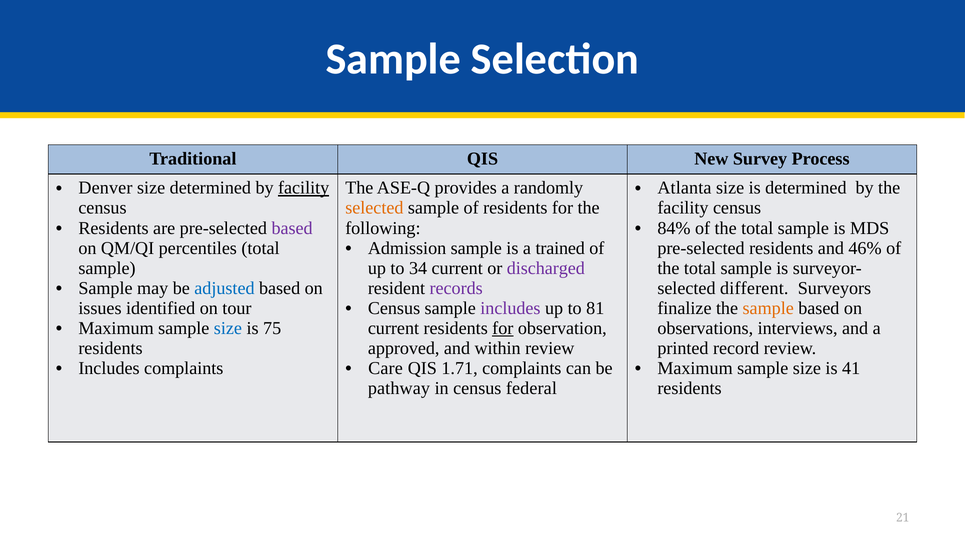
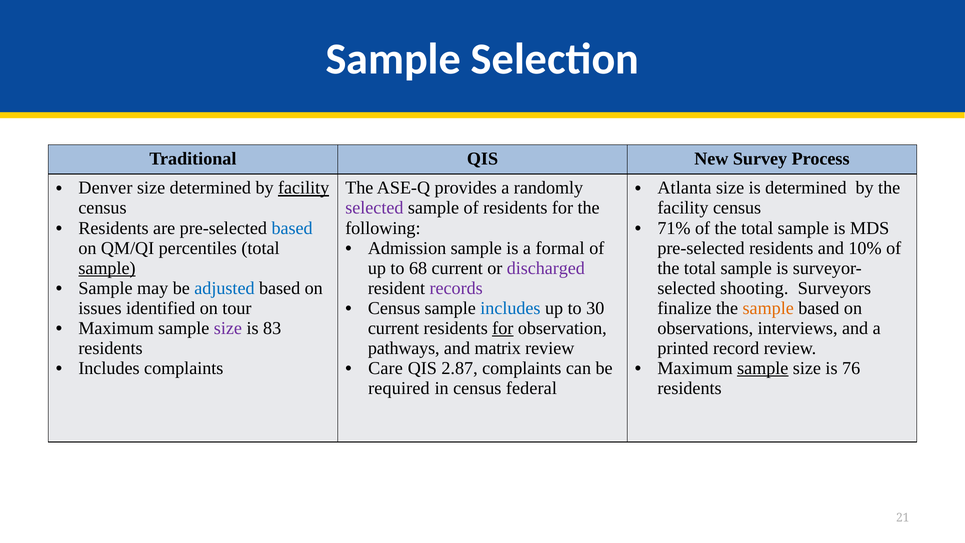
selected colour: orange -> purple (374, 208)
based colour: purple -> blue (292, 228)
84%: 84% -> 71% (674, 228)
46%: 46% -> 10% (865, 248)
trained: trained -> formal (560, 248)
sample underline: none -> present (107, 268)
34: 34 -> 68 (418, 268)
different: different -> shooting (754, 288)
includes colour: purple -> blue (510, 308)
81: 81 -> 30 (595, 308)
size colour: blue -> purple (228, 328)
75: 75 -> 83 (272, 328)
approved: approved -> pathways (404, 348)
within: within -> matrix (498, 348)
1.71: 1.71 -> 2.87 (460, 368)
sample underline: none -> present (763, 368)
41: 41 -> 76 (851, 368)
pathway: pathway -> required (399, 388)
